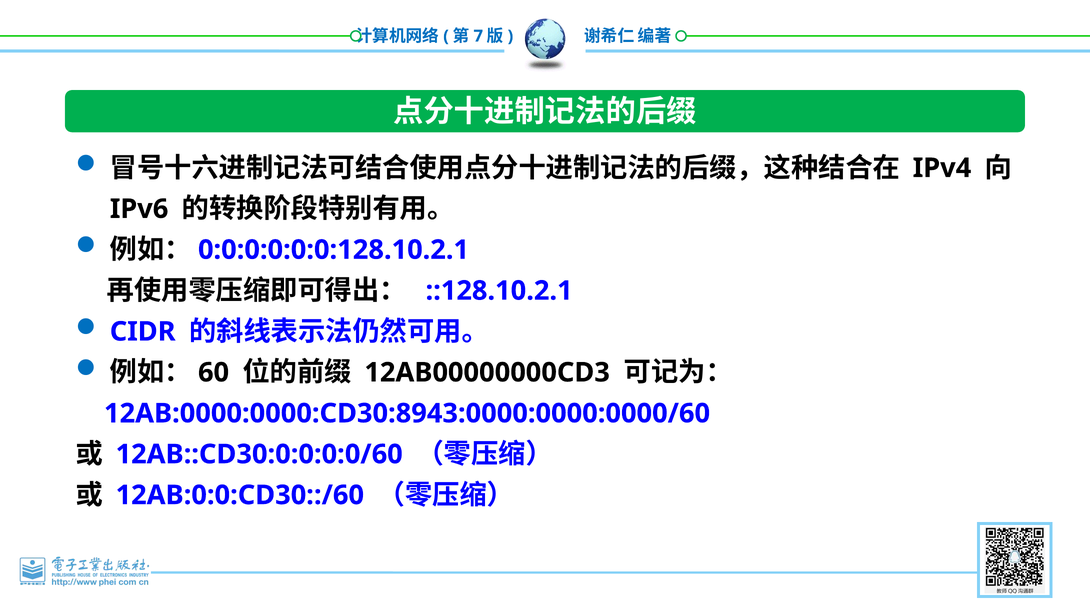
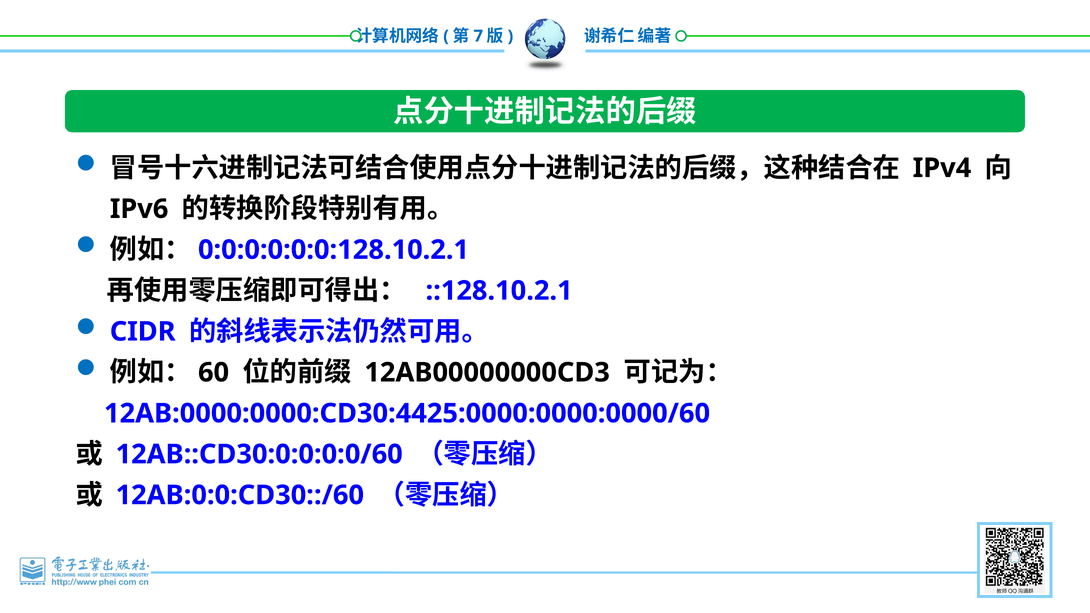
12AB:0000:0000:CD30:8943:0000:0000:0000/60: 12AB:0000:0000:CD30:8943:0000:0000:0000/60 -> 12AB:0000:0000:CD30:4425:0000:0000:0000/60 (407, 413)
